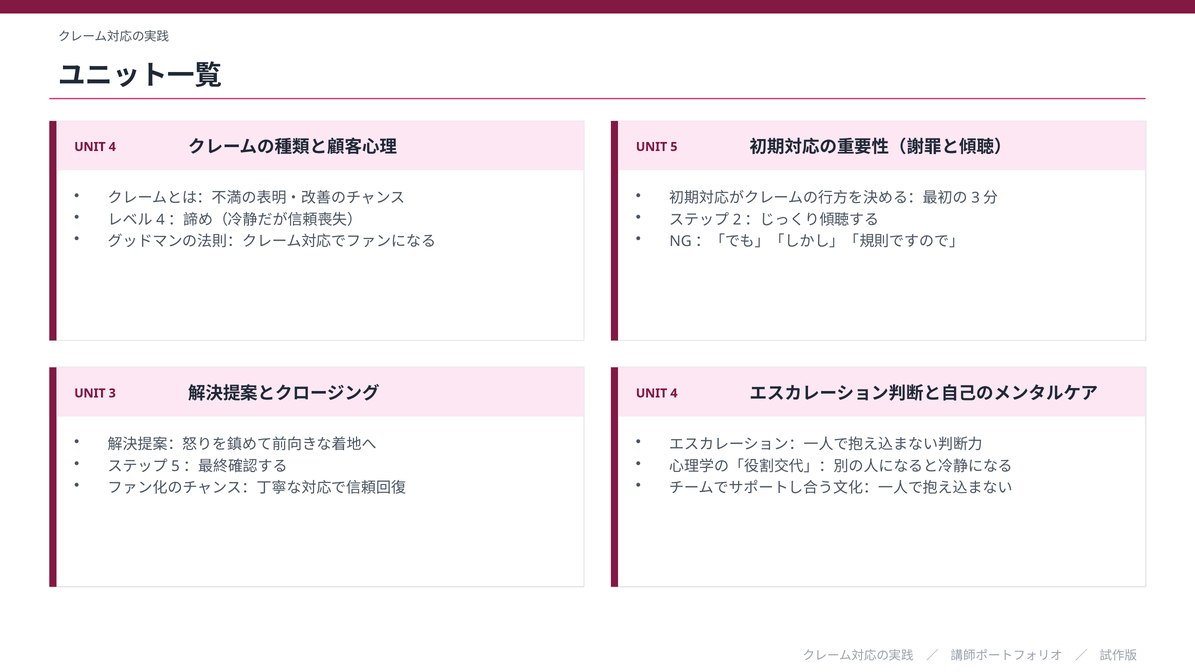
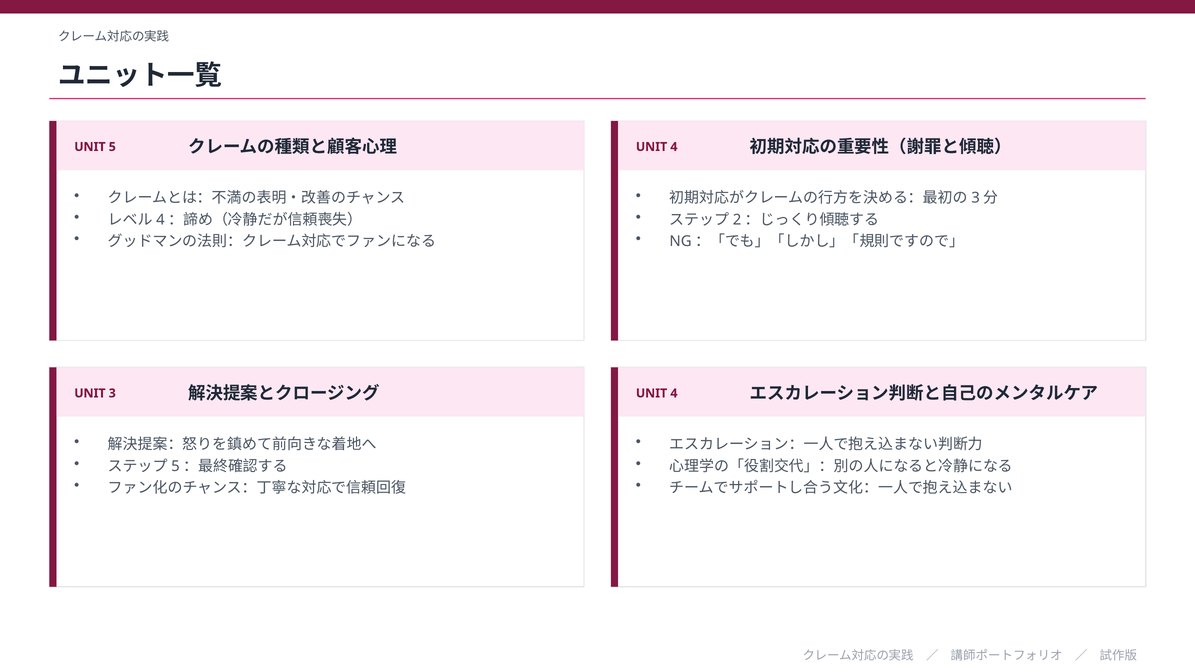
4: 4 -> 5 (112, 147)
5: 5 -> 4 (674, 147)
